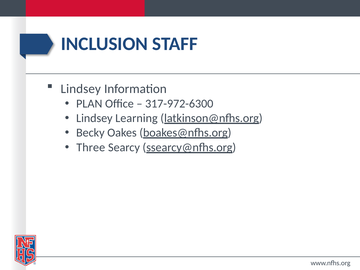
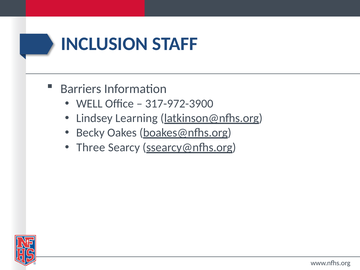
Lindsey: Lindsey -> Barriers (81, 89)
PLAN: PLAN -> WELL (89, 104)
317-972-6300: 317-972-6300 -> 317-972-3900 (179, 104)
